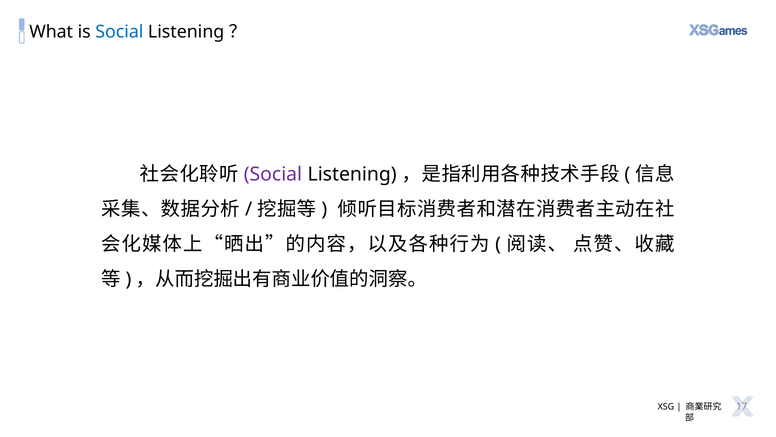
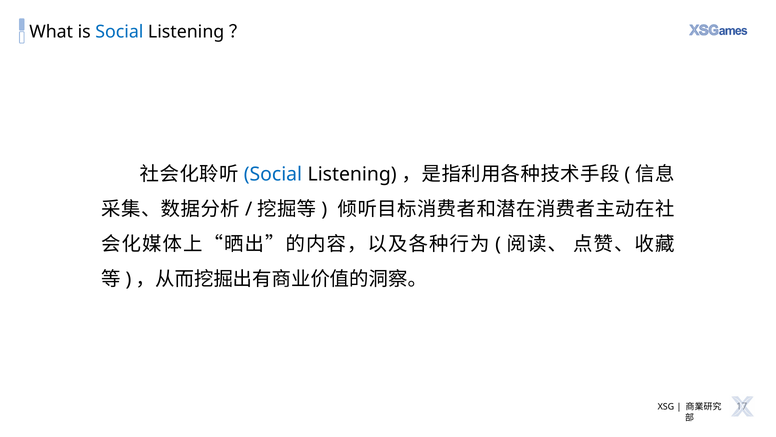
Social colour: purple -> blue (273, 174)
